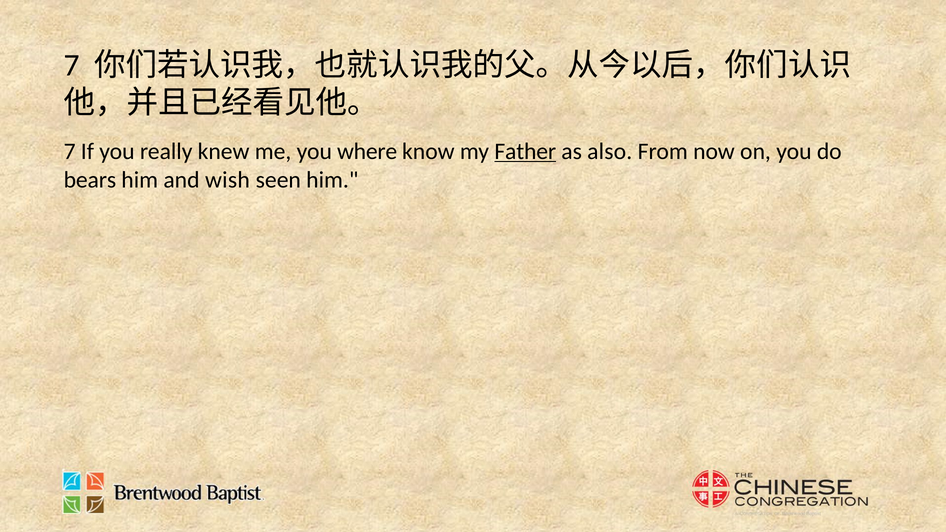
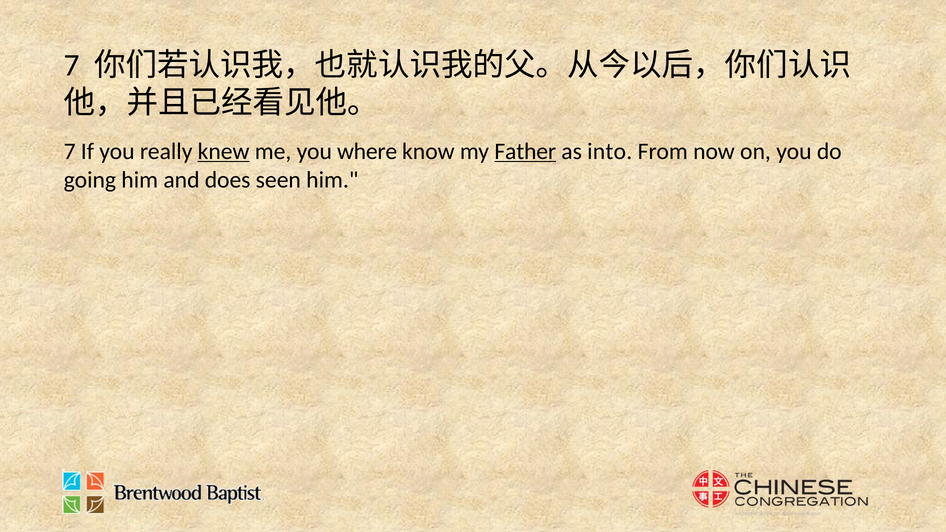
knew underline: none -> present (224, 151)
also: also -> into (610, 151)
bears: bears -> going (90, 180)
wish: wish -> does (228, 180)
